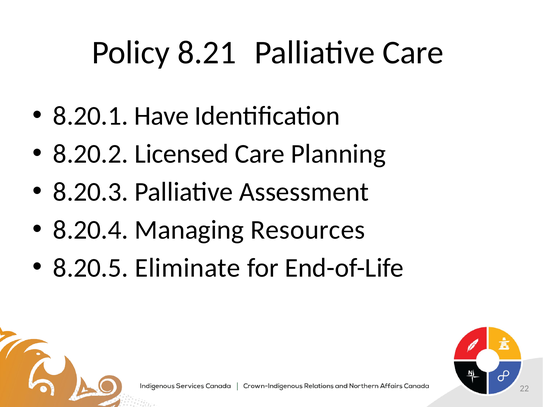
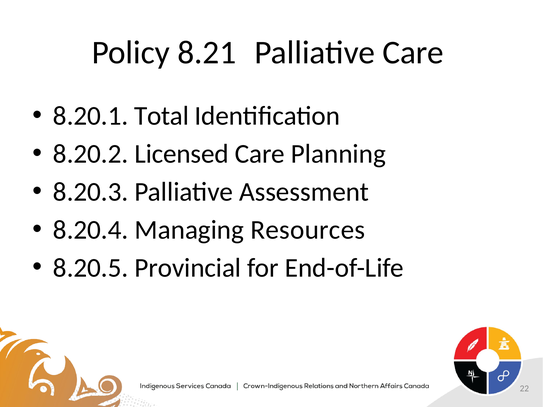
Have: Have -> Total (162, 116)
Eliminate: Eliminate -> Provincial (188, 268)
